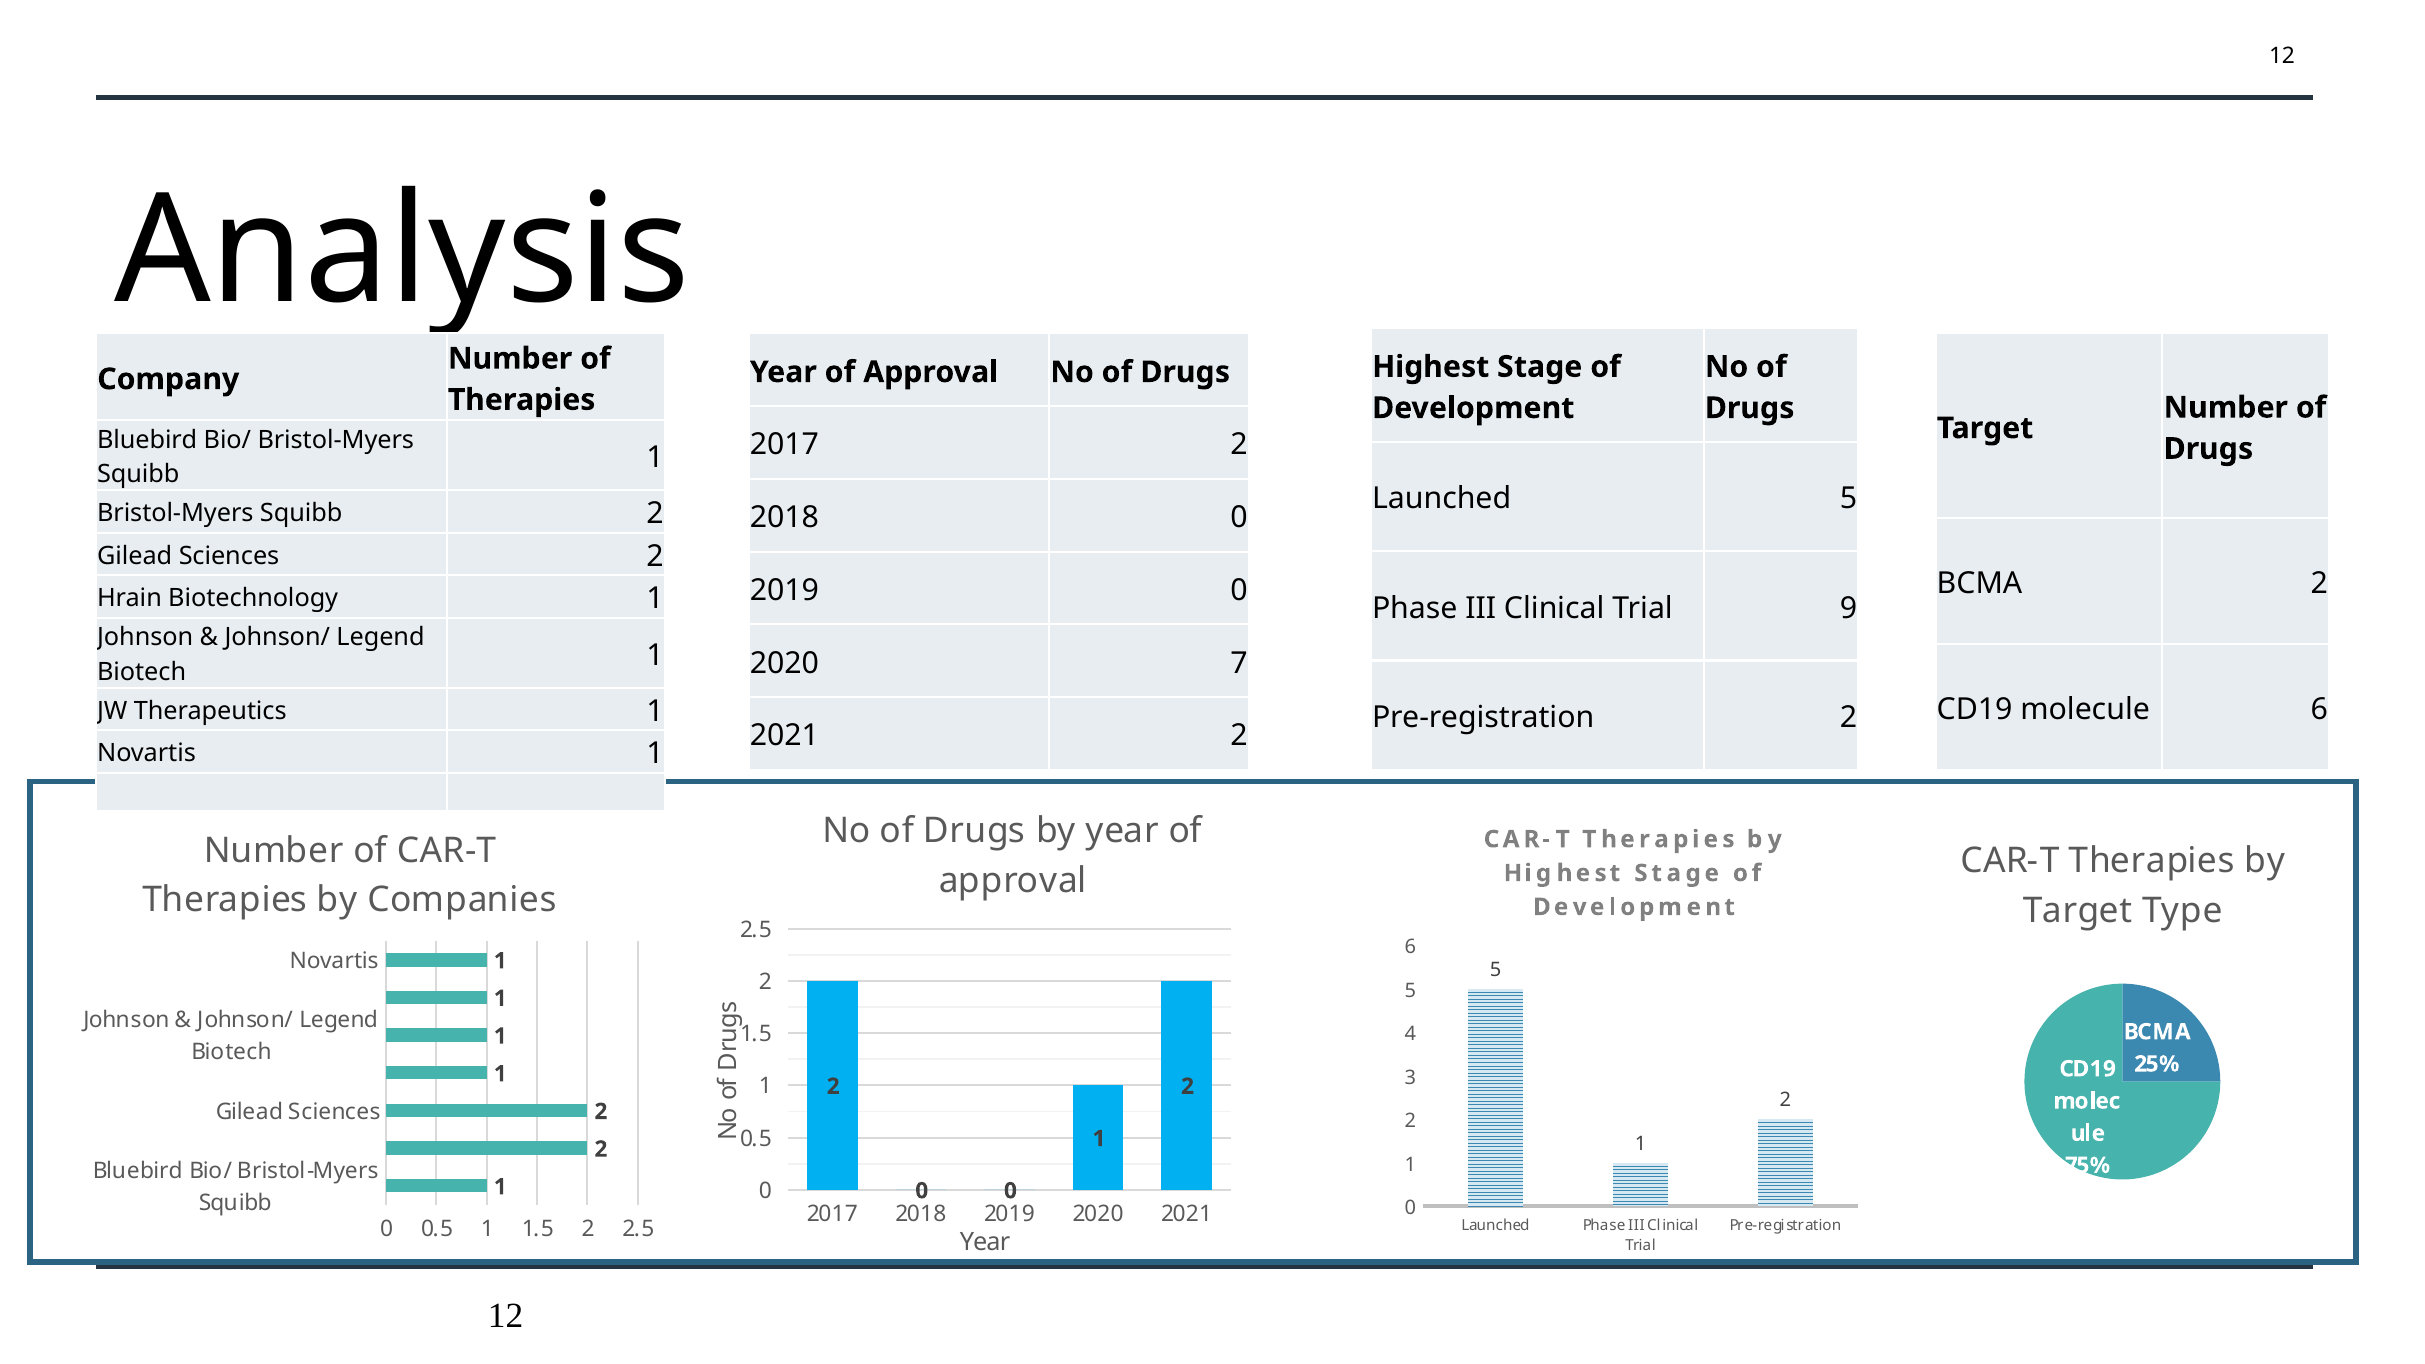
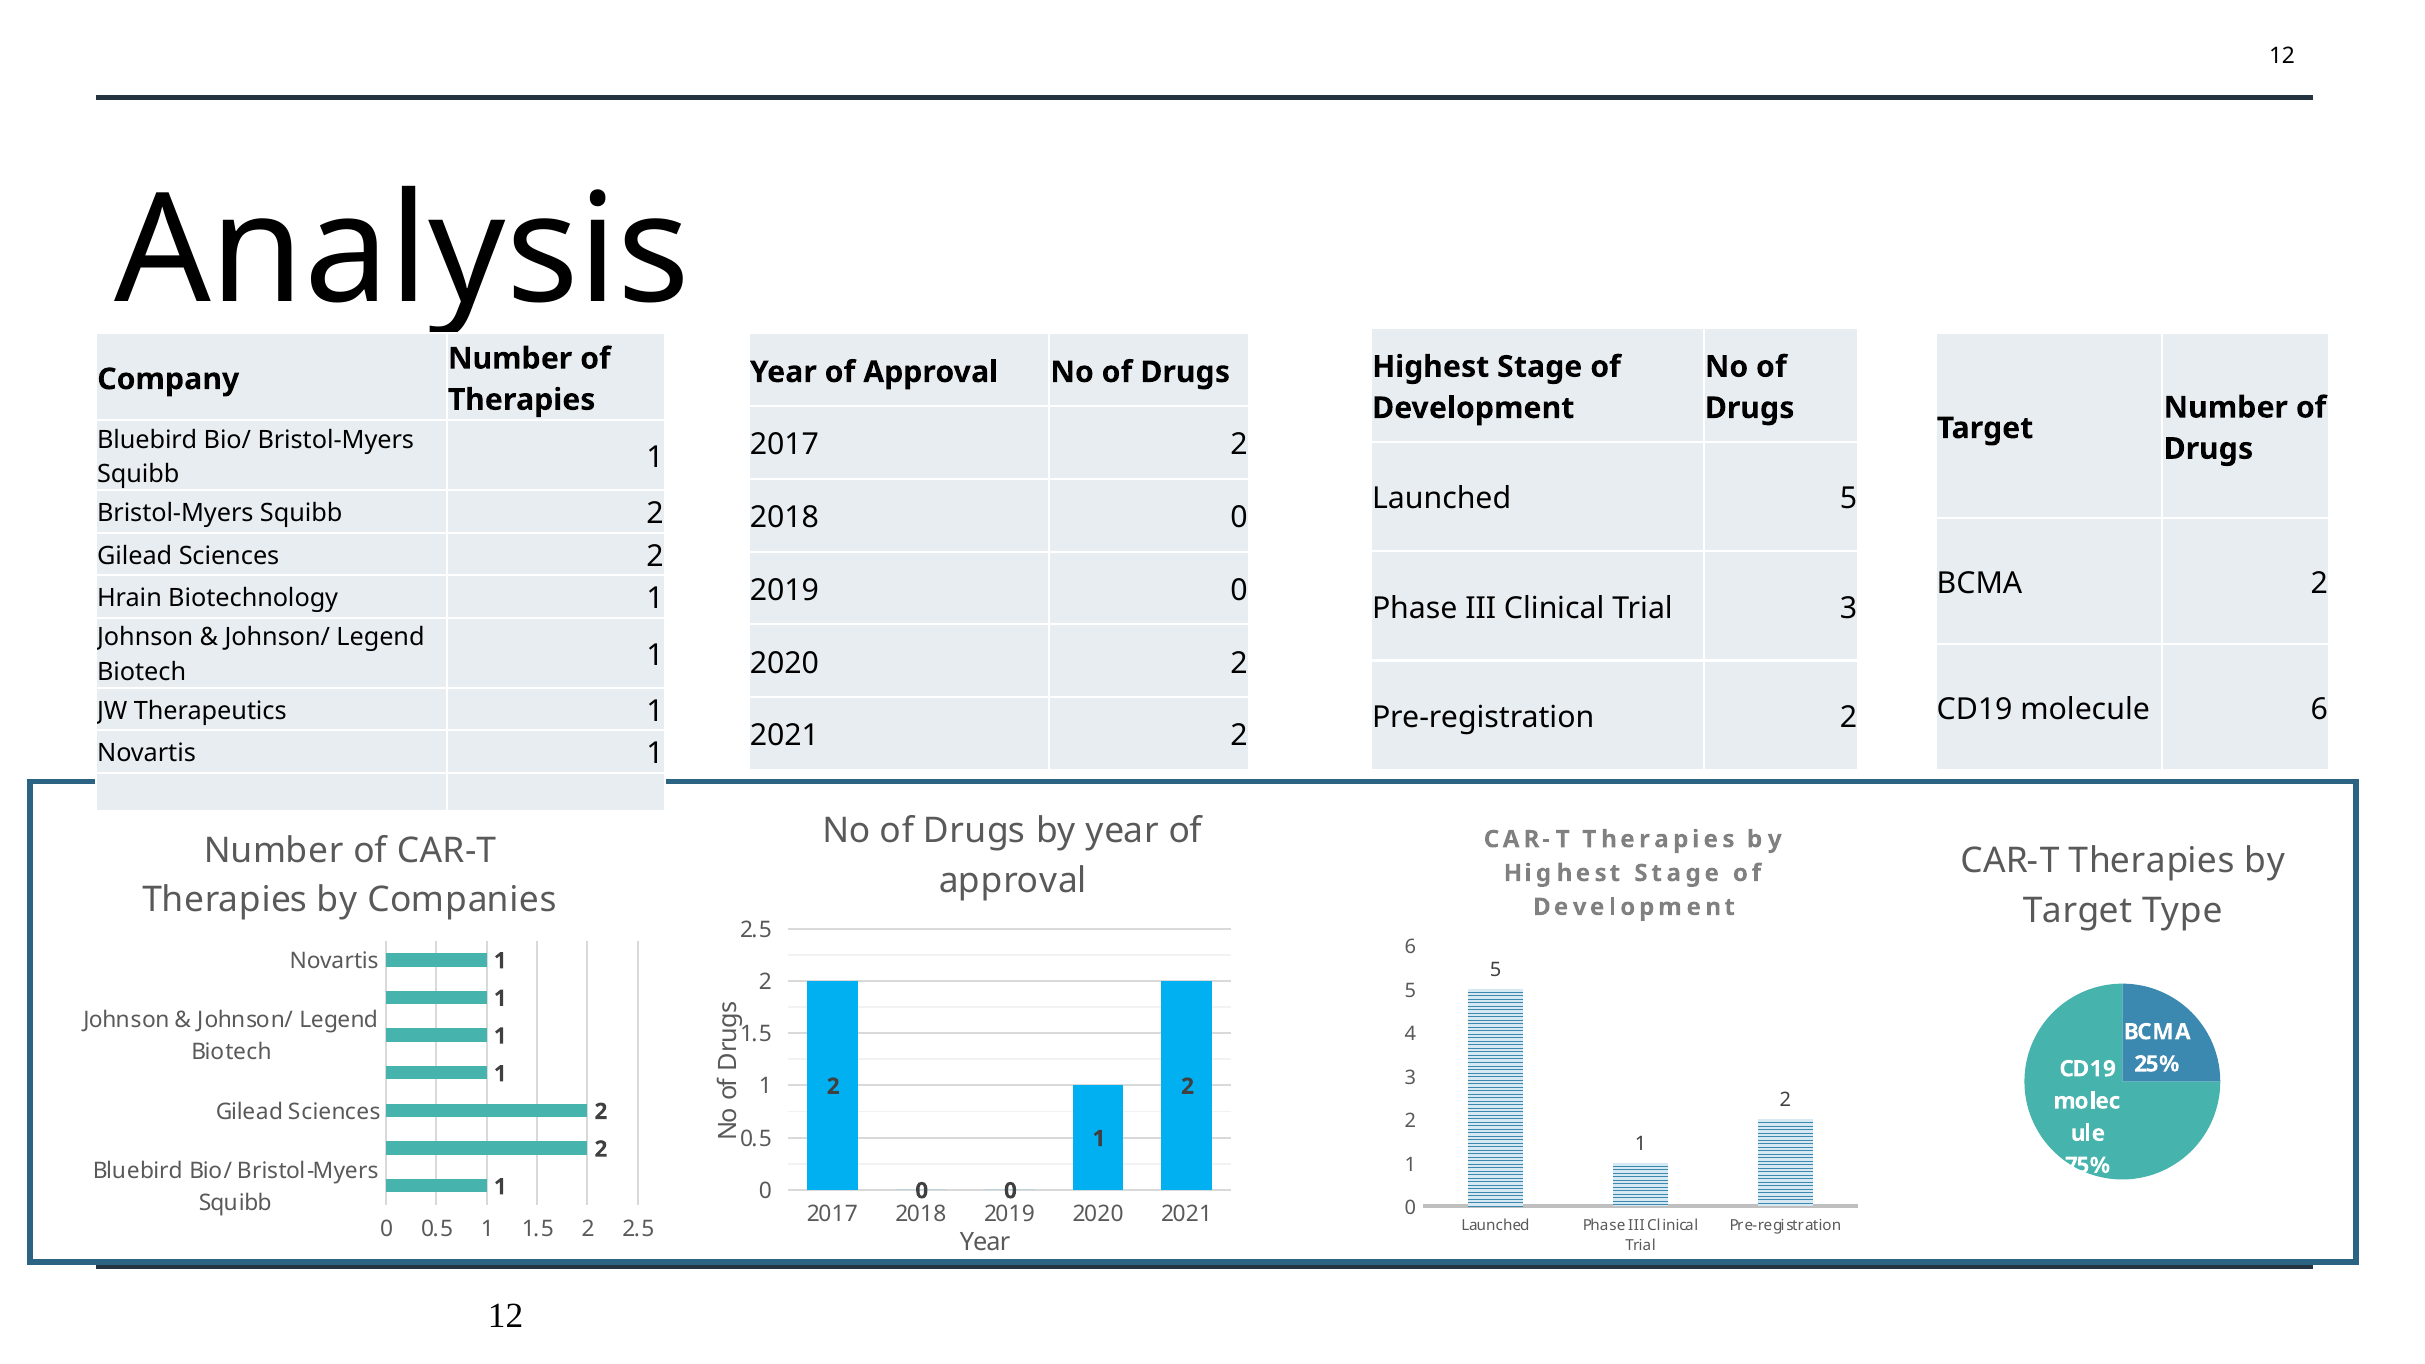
Trial 9: 9 -> 3 (1848, 608)
2020 7: 7 -> 2 (1239, 663)
